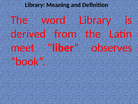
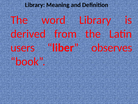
meet: meet -> users (23, 47)
